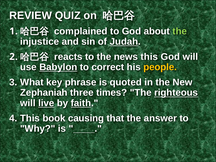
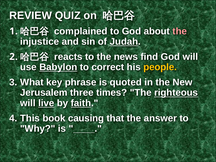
the colour: light green -> pink (180, 31)
news this: this -> find (149, 57)
Zephaniah: Zephaniah -> Jerusalem (44, 93)
